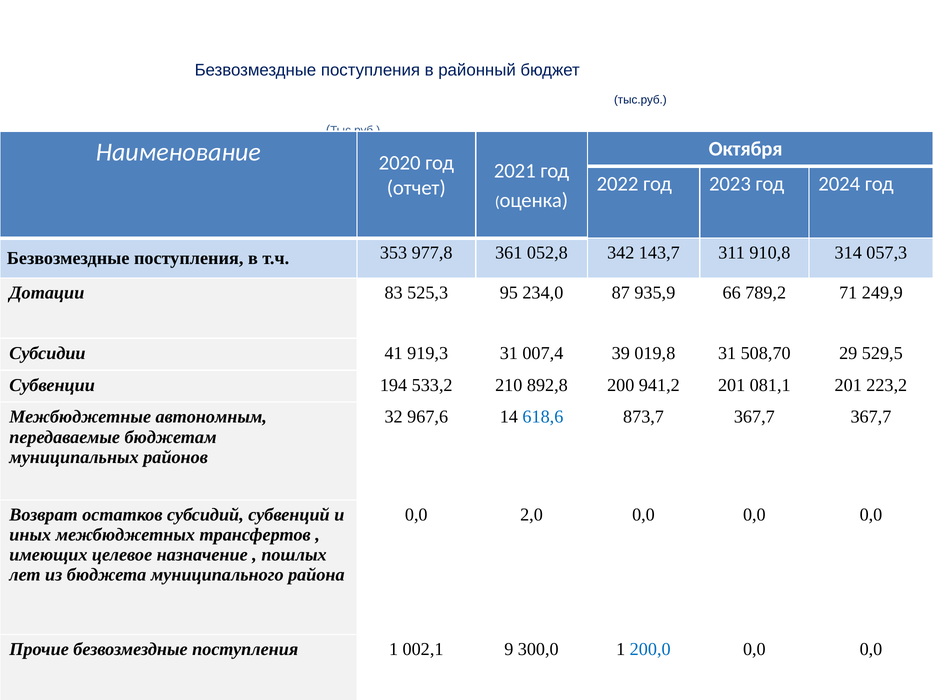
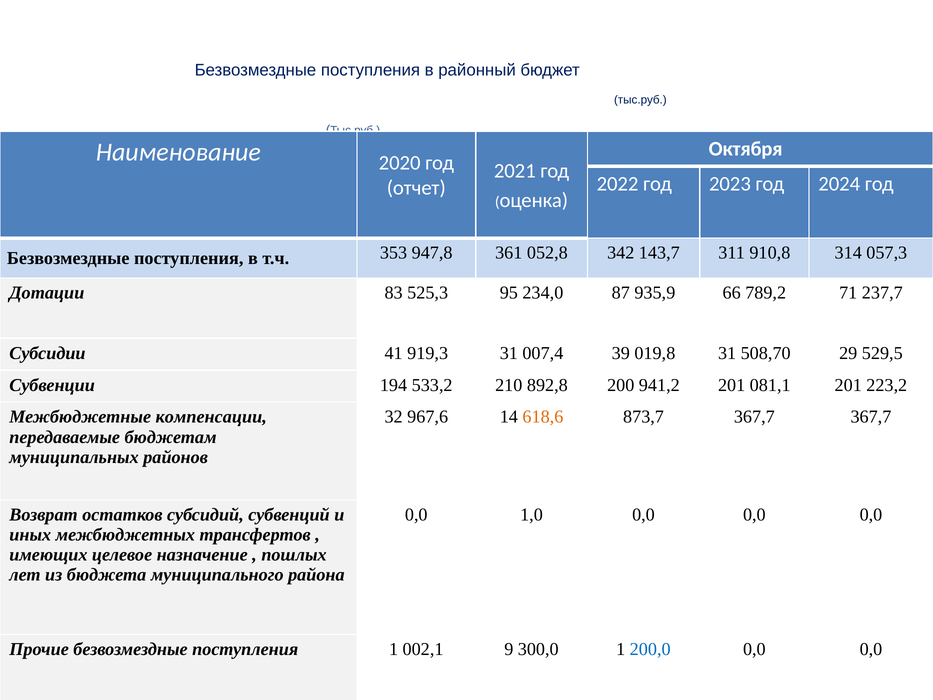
977,8: 977,8 -> 947,8 (432, 253)
249,9: 249,9 -> 237,7 (882, 293)
автономным: автономным -> компенсации (211, 417)
618,6 colour: blue -> orange (543, 417)
2,0: 2,0 -> 1,0 (532, 515)
